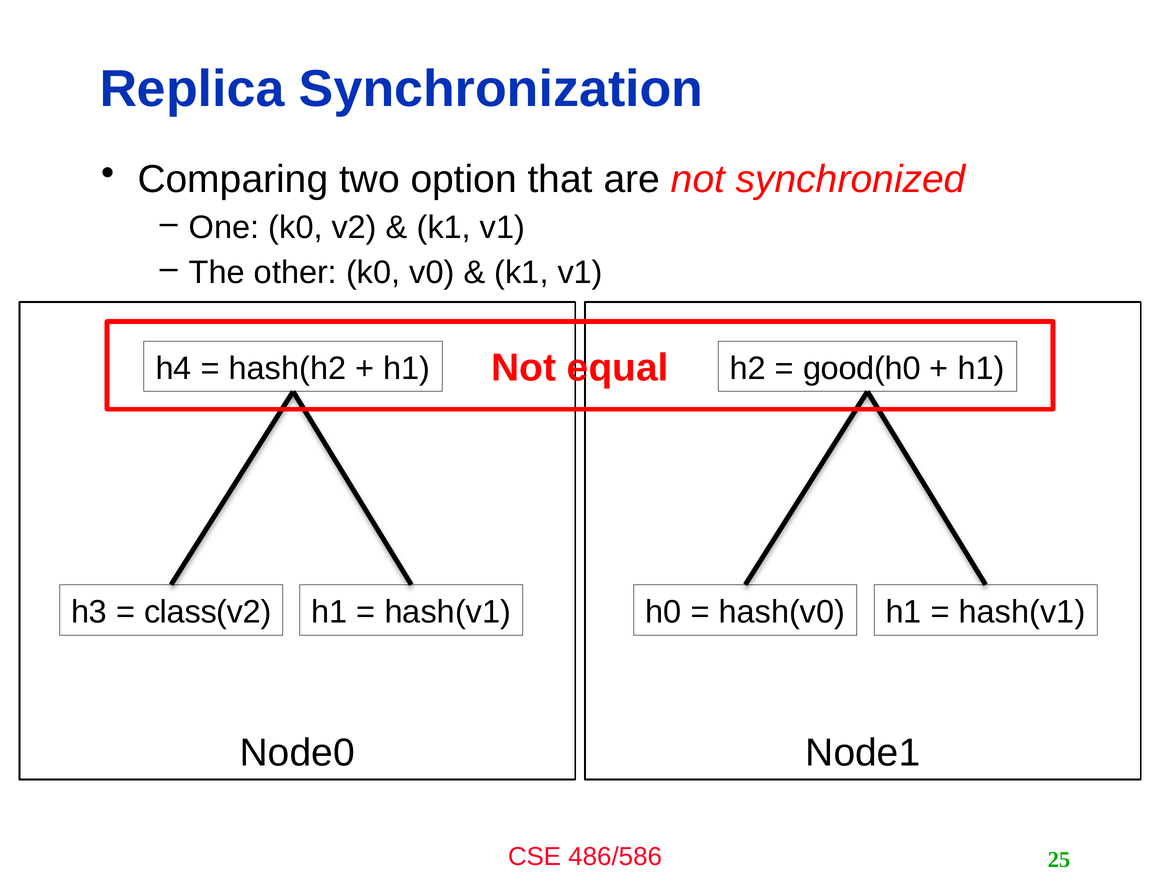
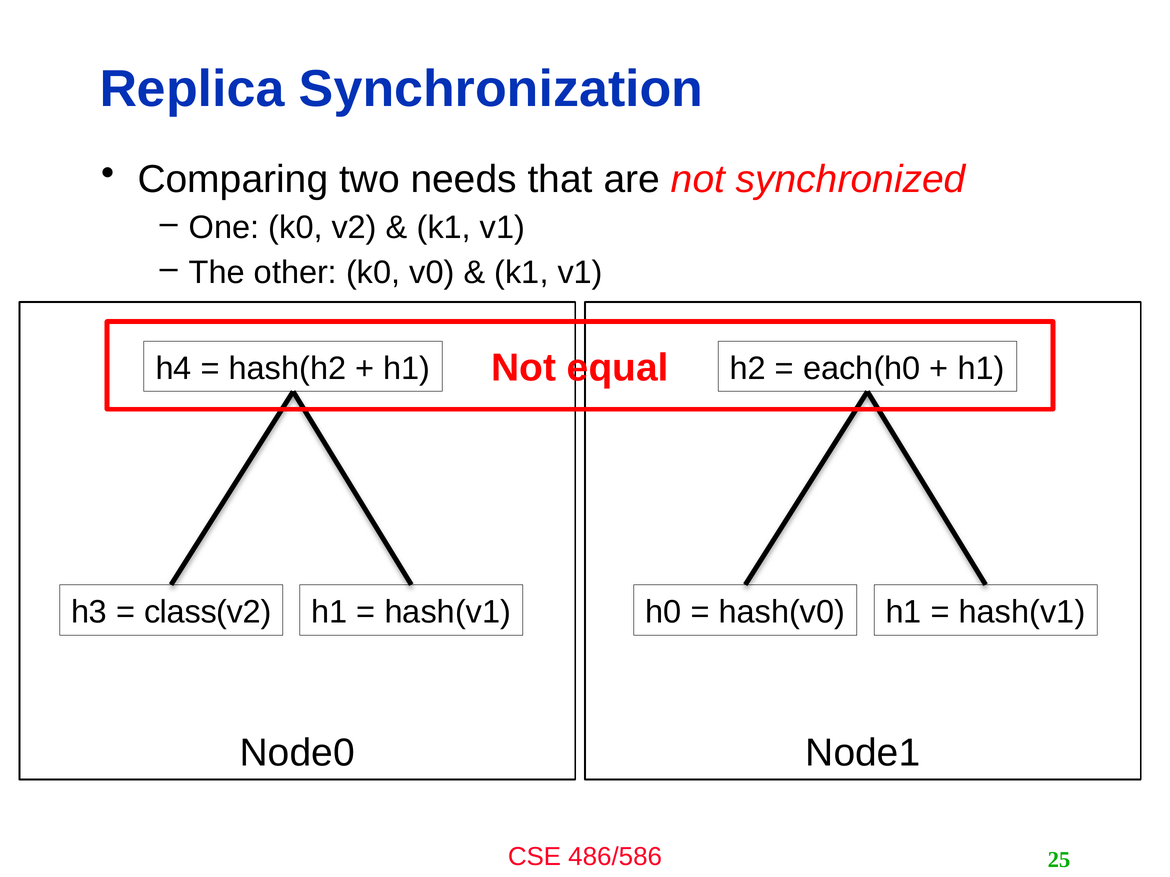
option: option -> needs (464, 179)
good(h0: good(h0 -> each(h0 (862, 369)
